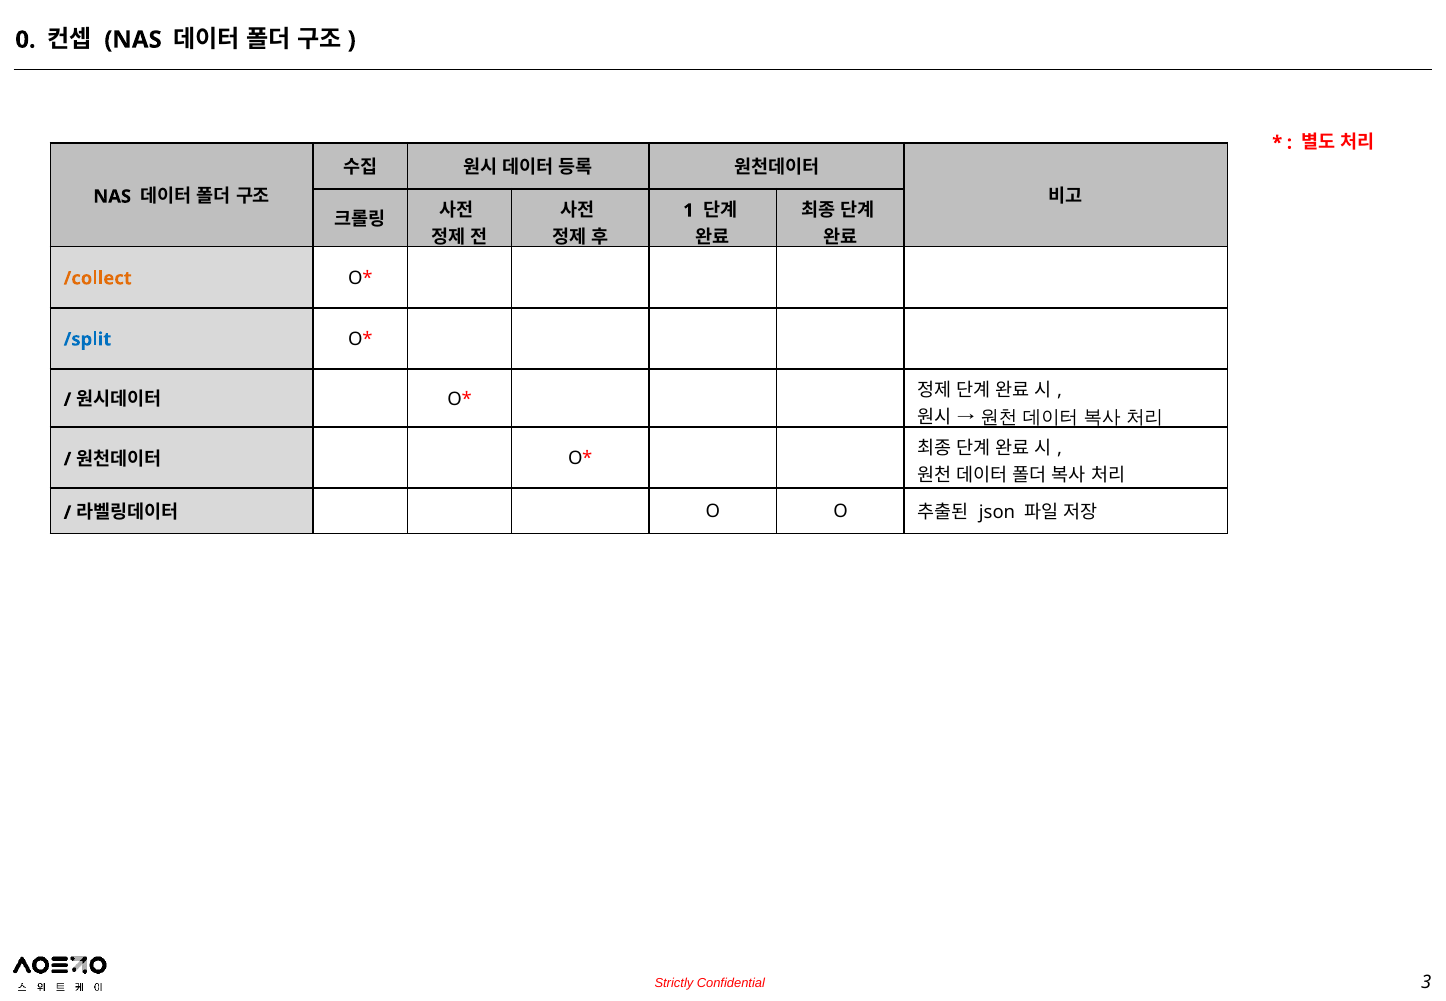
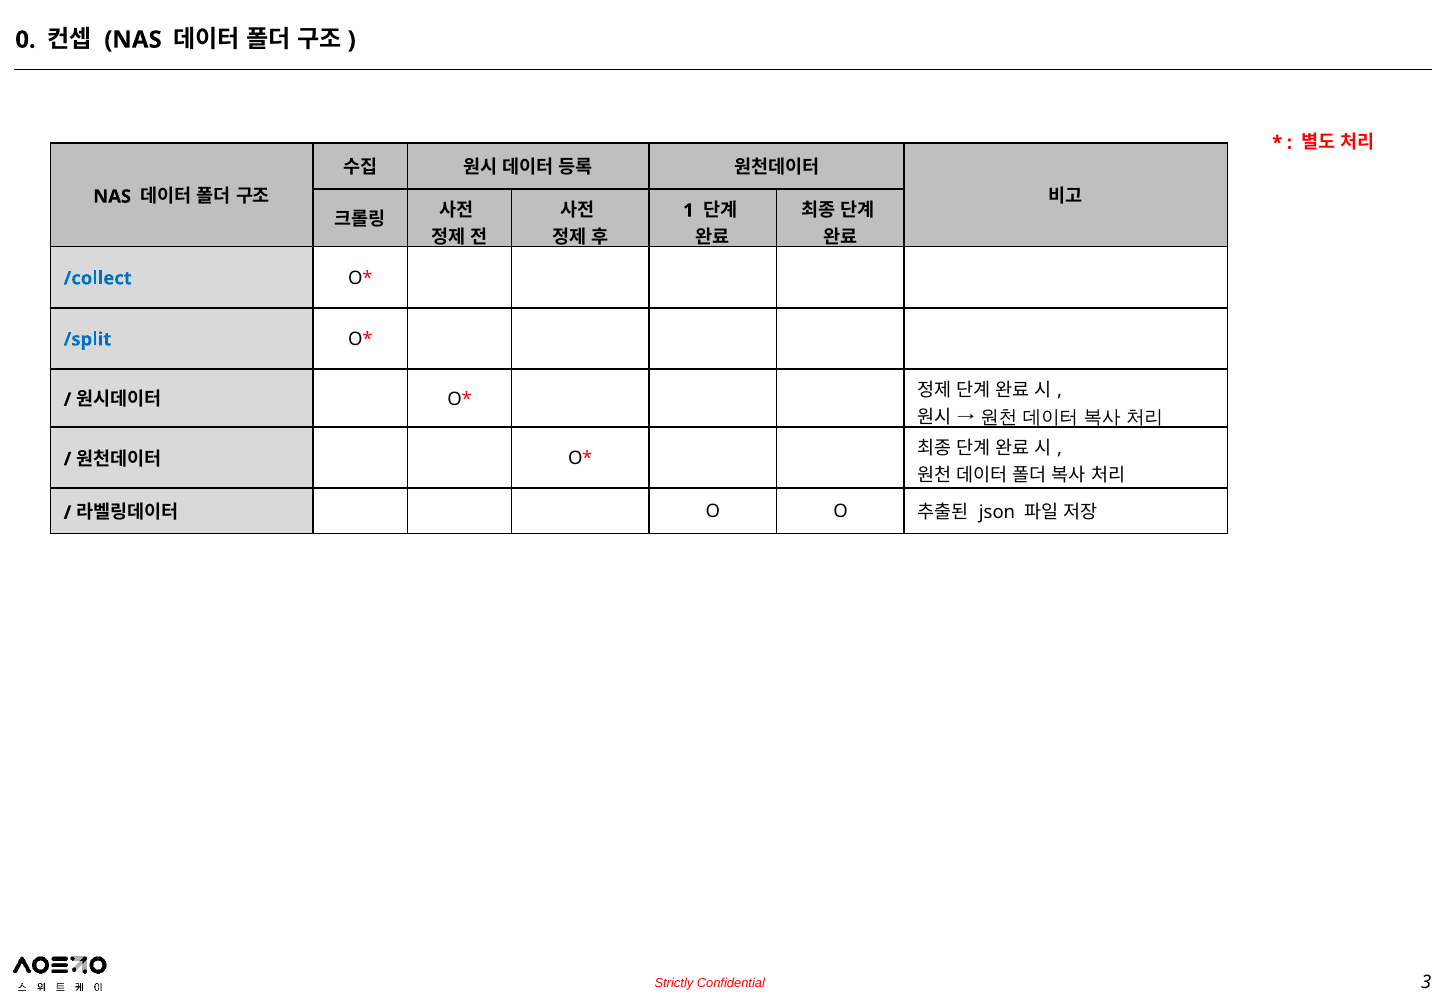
/collect colour: orange -> blue (98, 278)
